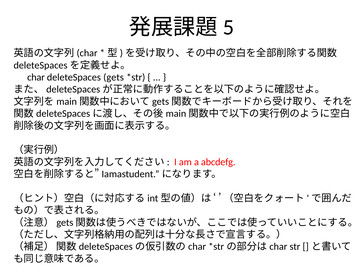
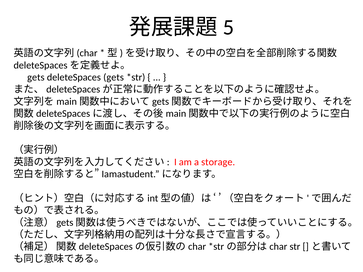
char: char -> gets (36, 77)
abcdefg: abcdefg -> storage (218, 162)
